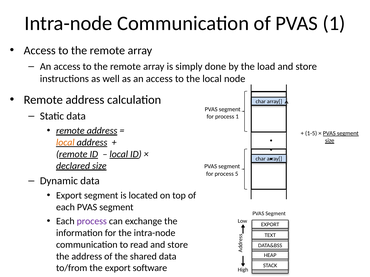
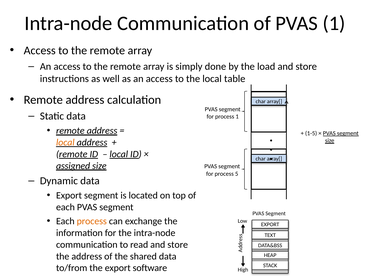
node: node -> table (235, 79)
declared: declared -> assigned (73, 166)
process colour: purple -> orange (92, 222)
